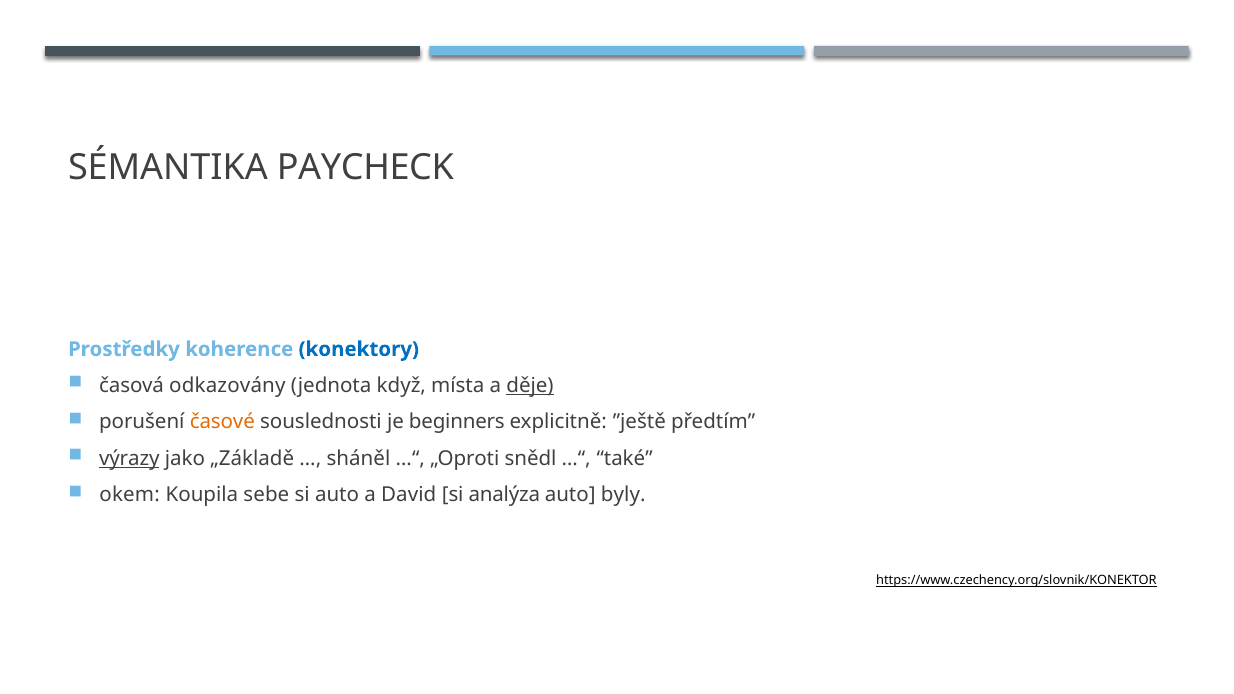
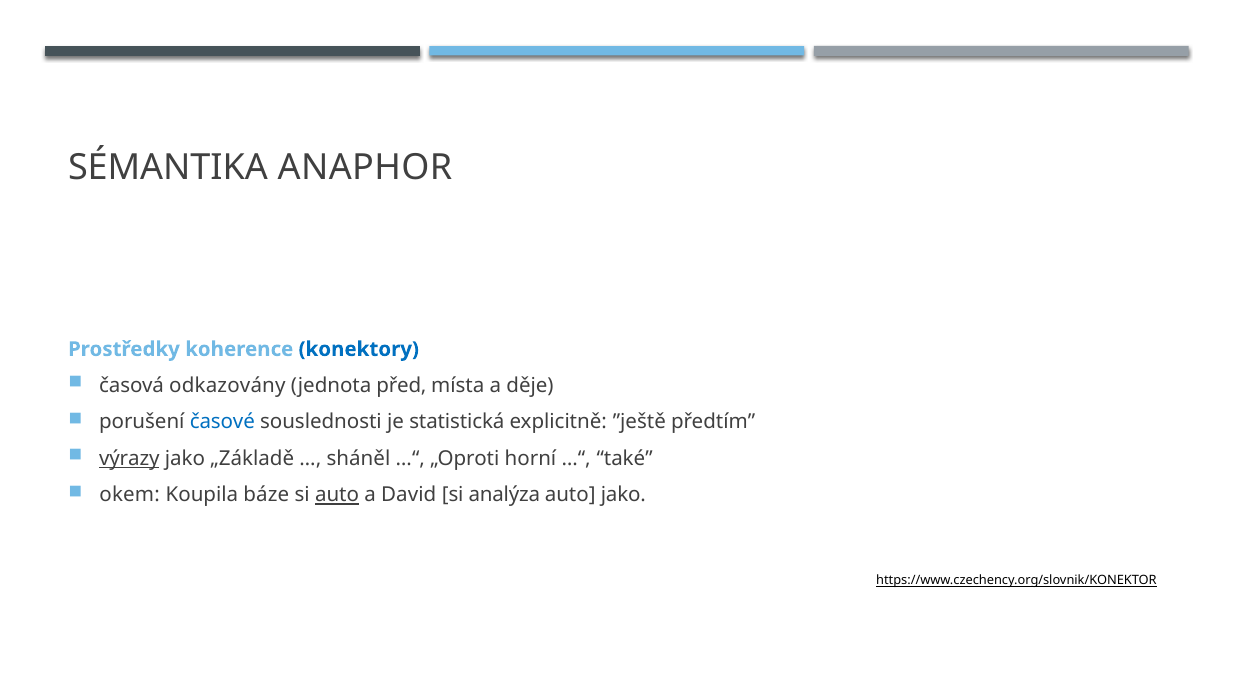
PAYCHECK: PAYCHECK -> ANAPHOR (365, 168)
když: když -> před (401, 386)
děje underline: present -> none (530, 386)
časové colour: orange -> blue (222, 422)
beginners: beginners -> statistická (457, 422)
snědl: snědl -> horní (531, 459)
sebe: sebe -> báze (266, 495)
auto underline: none -> present (337, 495)
auto byly: byly -> jako (623, 495)
